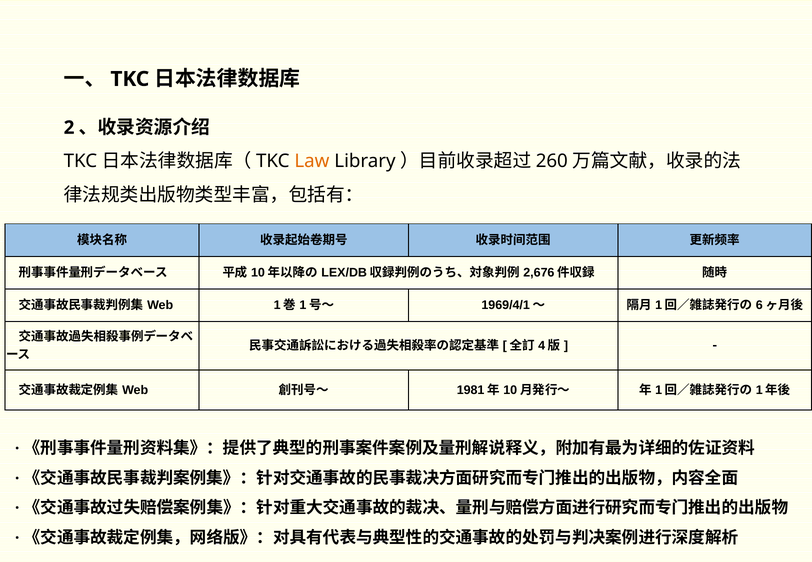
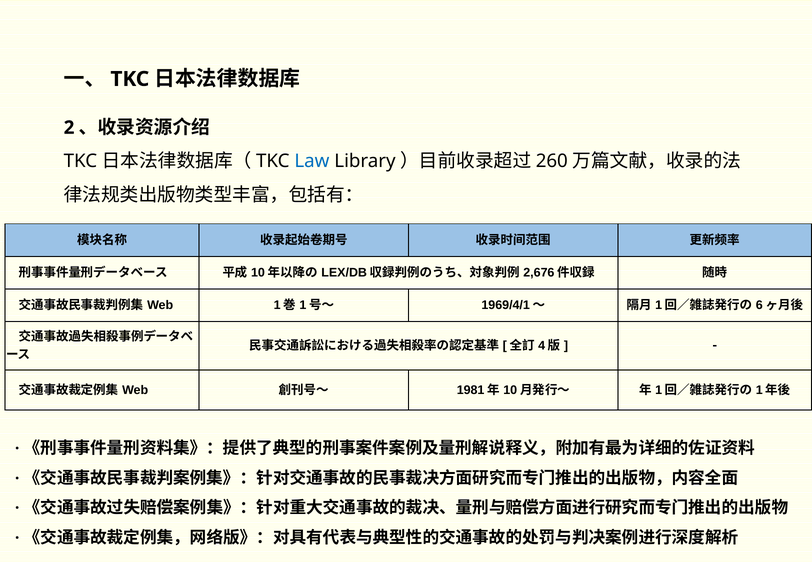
Law colour: orange -> blue (312, 161)
